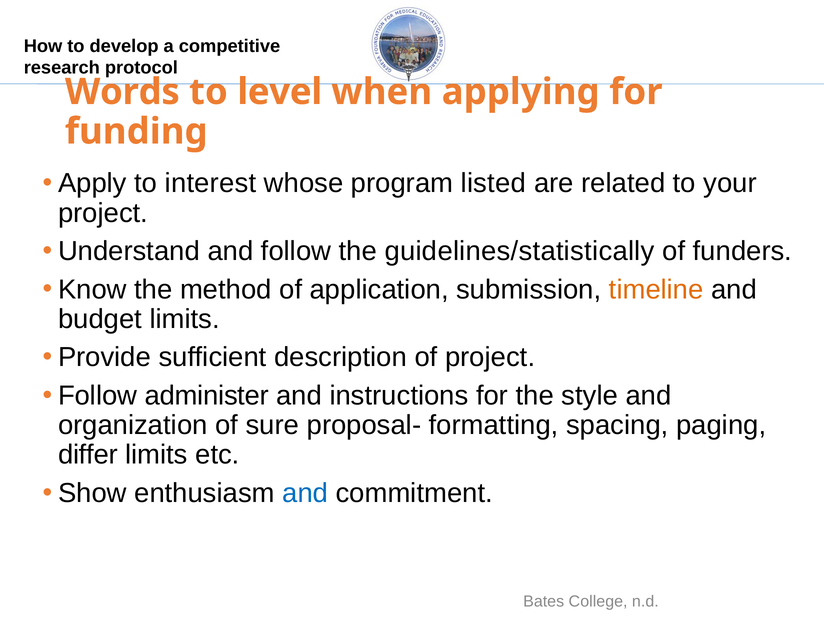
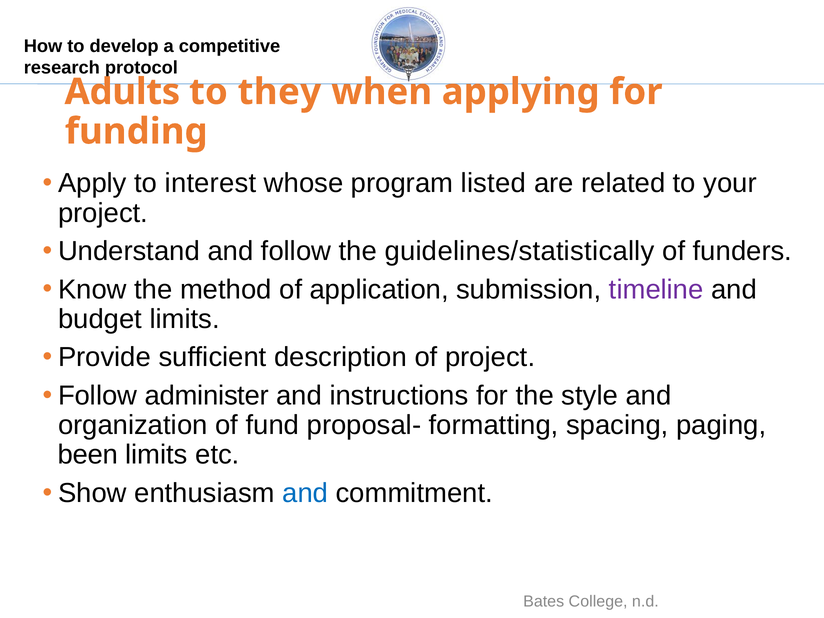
Words: Words -> Adults (122, 92)
level: level -> they (279, 92)
timeline colour: orange -> purple (656, 289)
sure: sure -> fund (272, 425)
differ: differ -> been (88, 455)
